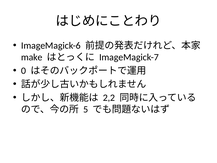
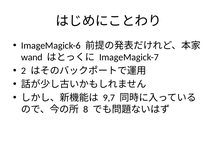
make: make -> wand (32, 57)
0: 0 -> 2 (24, 71)
2,2: 2,2 -> 9,7 (109, 98)
5: 5 -> 8 (86, 109)
